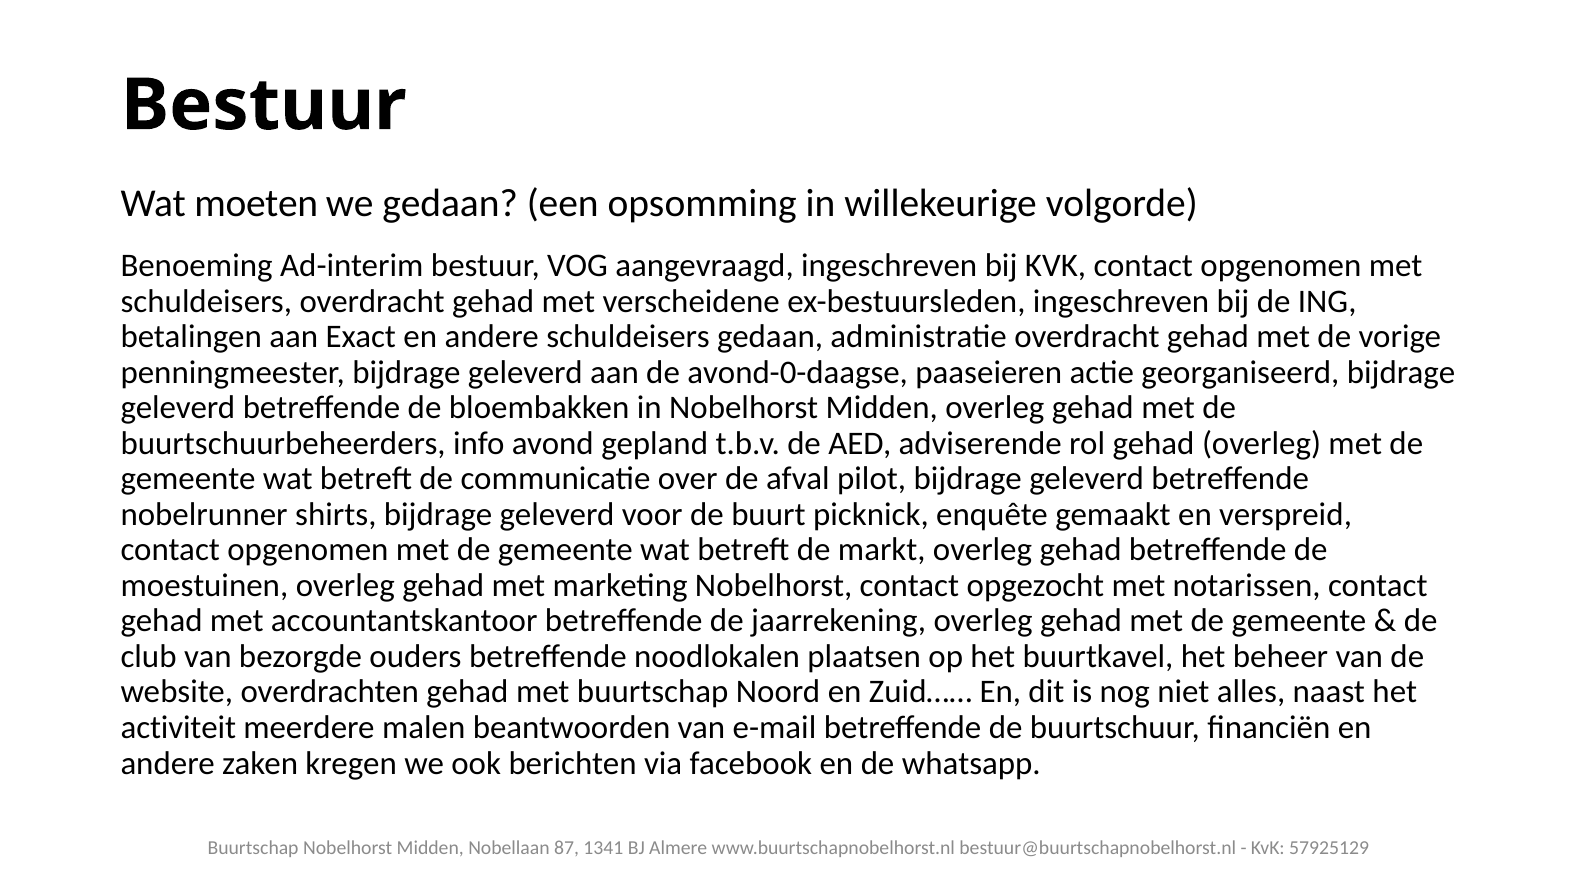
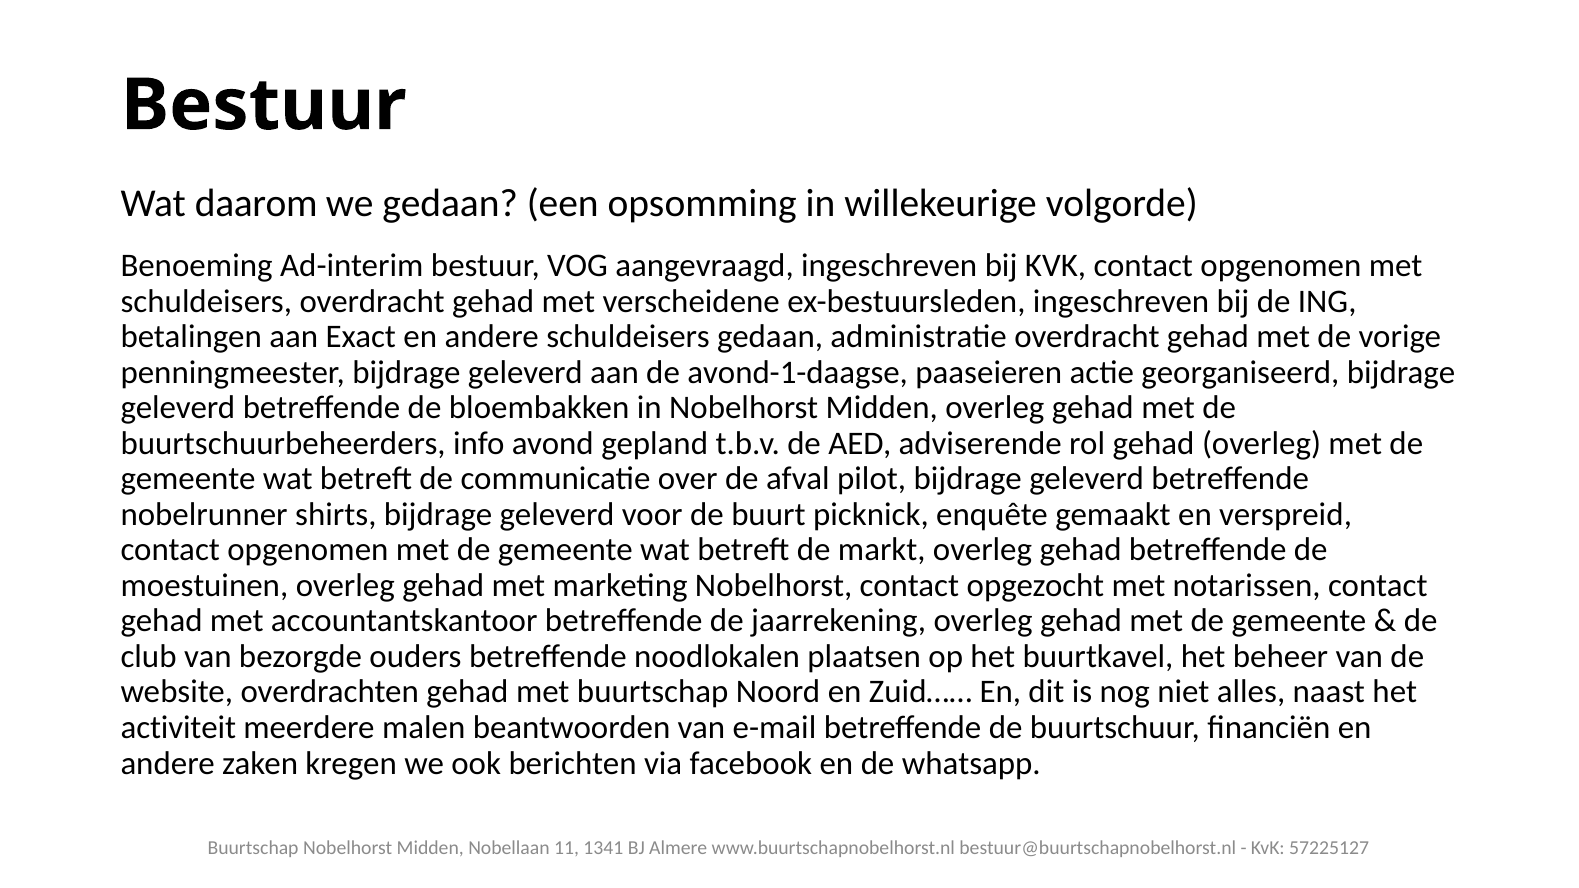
moeten: moeten -> daarom (256, 204)
avond-0-daagse: avond-0-daagse -> avond-1-daagse (798, 373)
87: 87 -> 11 (567, 848)
57925129: 57925129 -> 57225127 (1329, 848)
